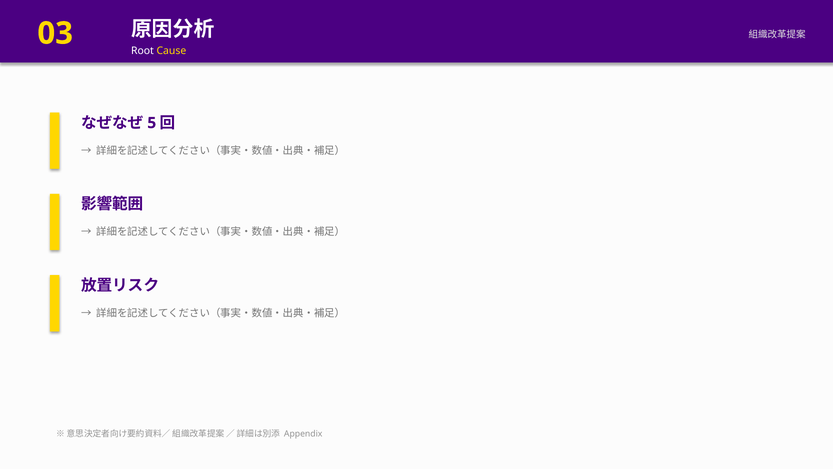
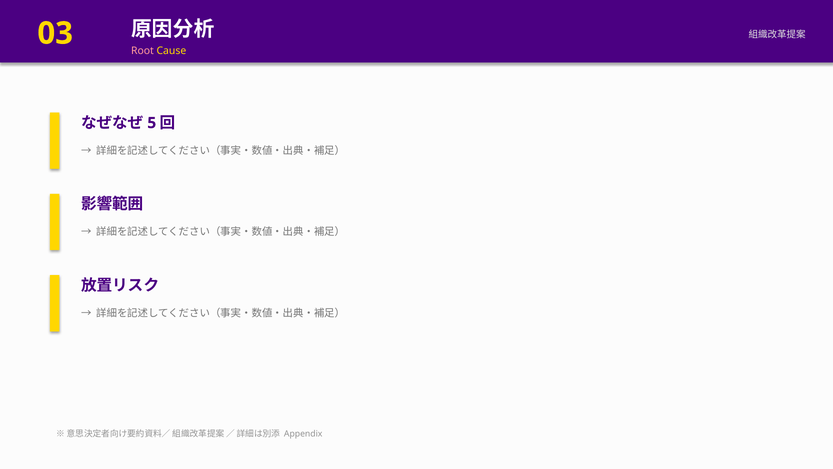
Root colour: white -> pink (142, 51)
